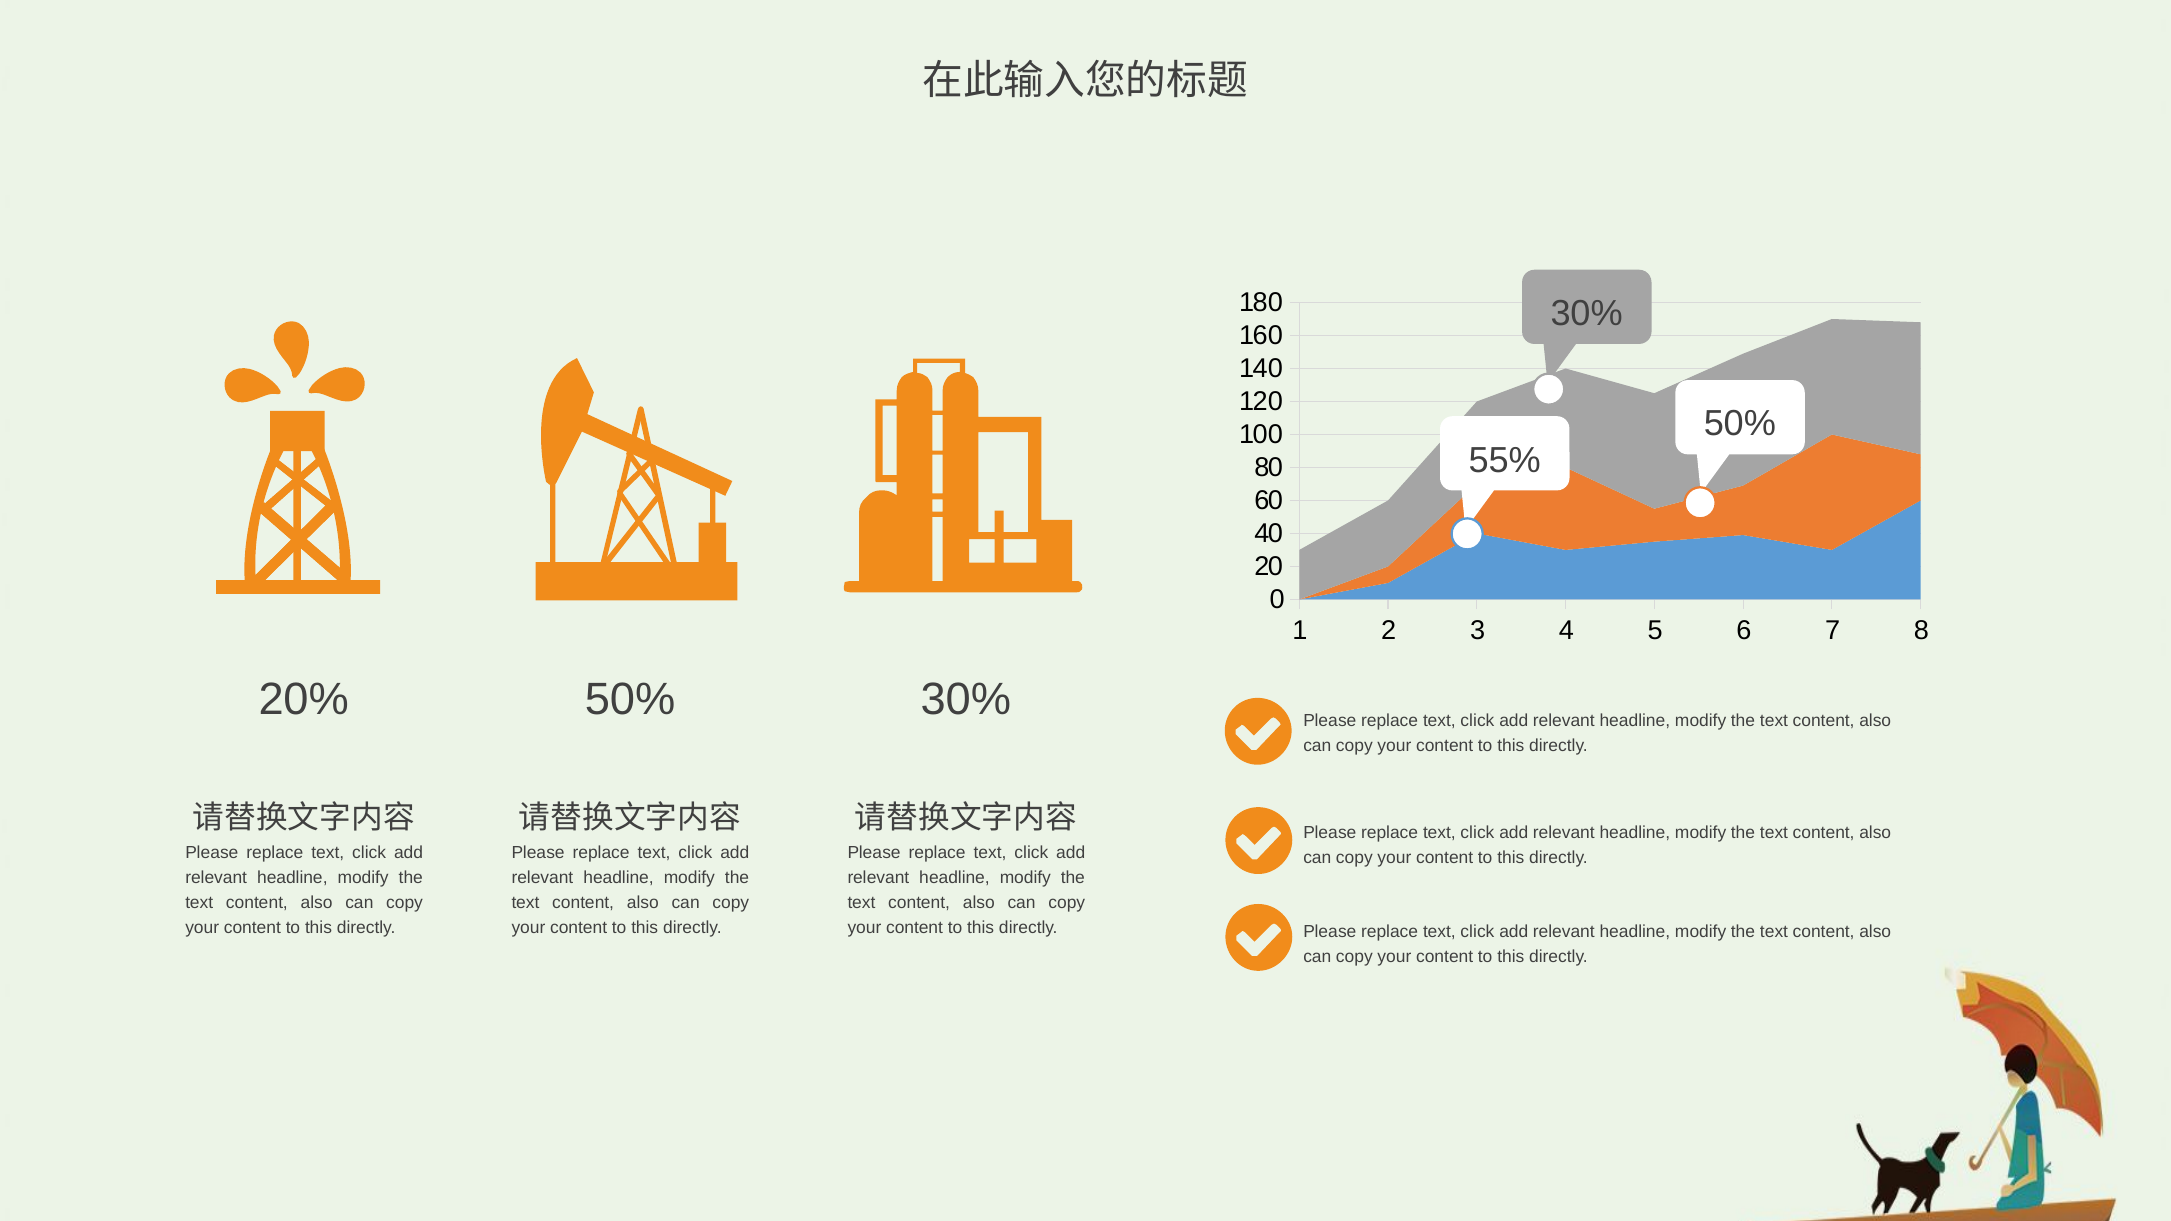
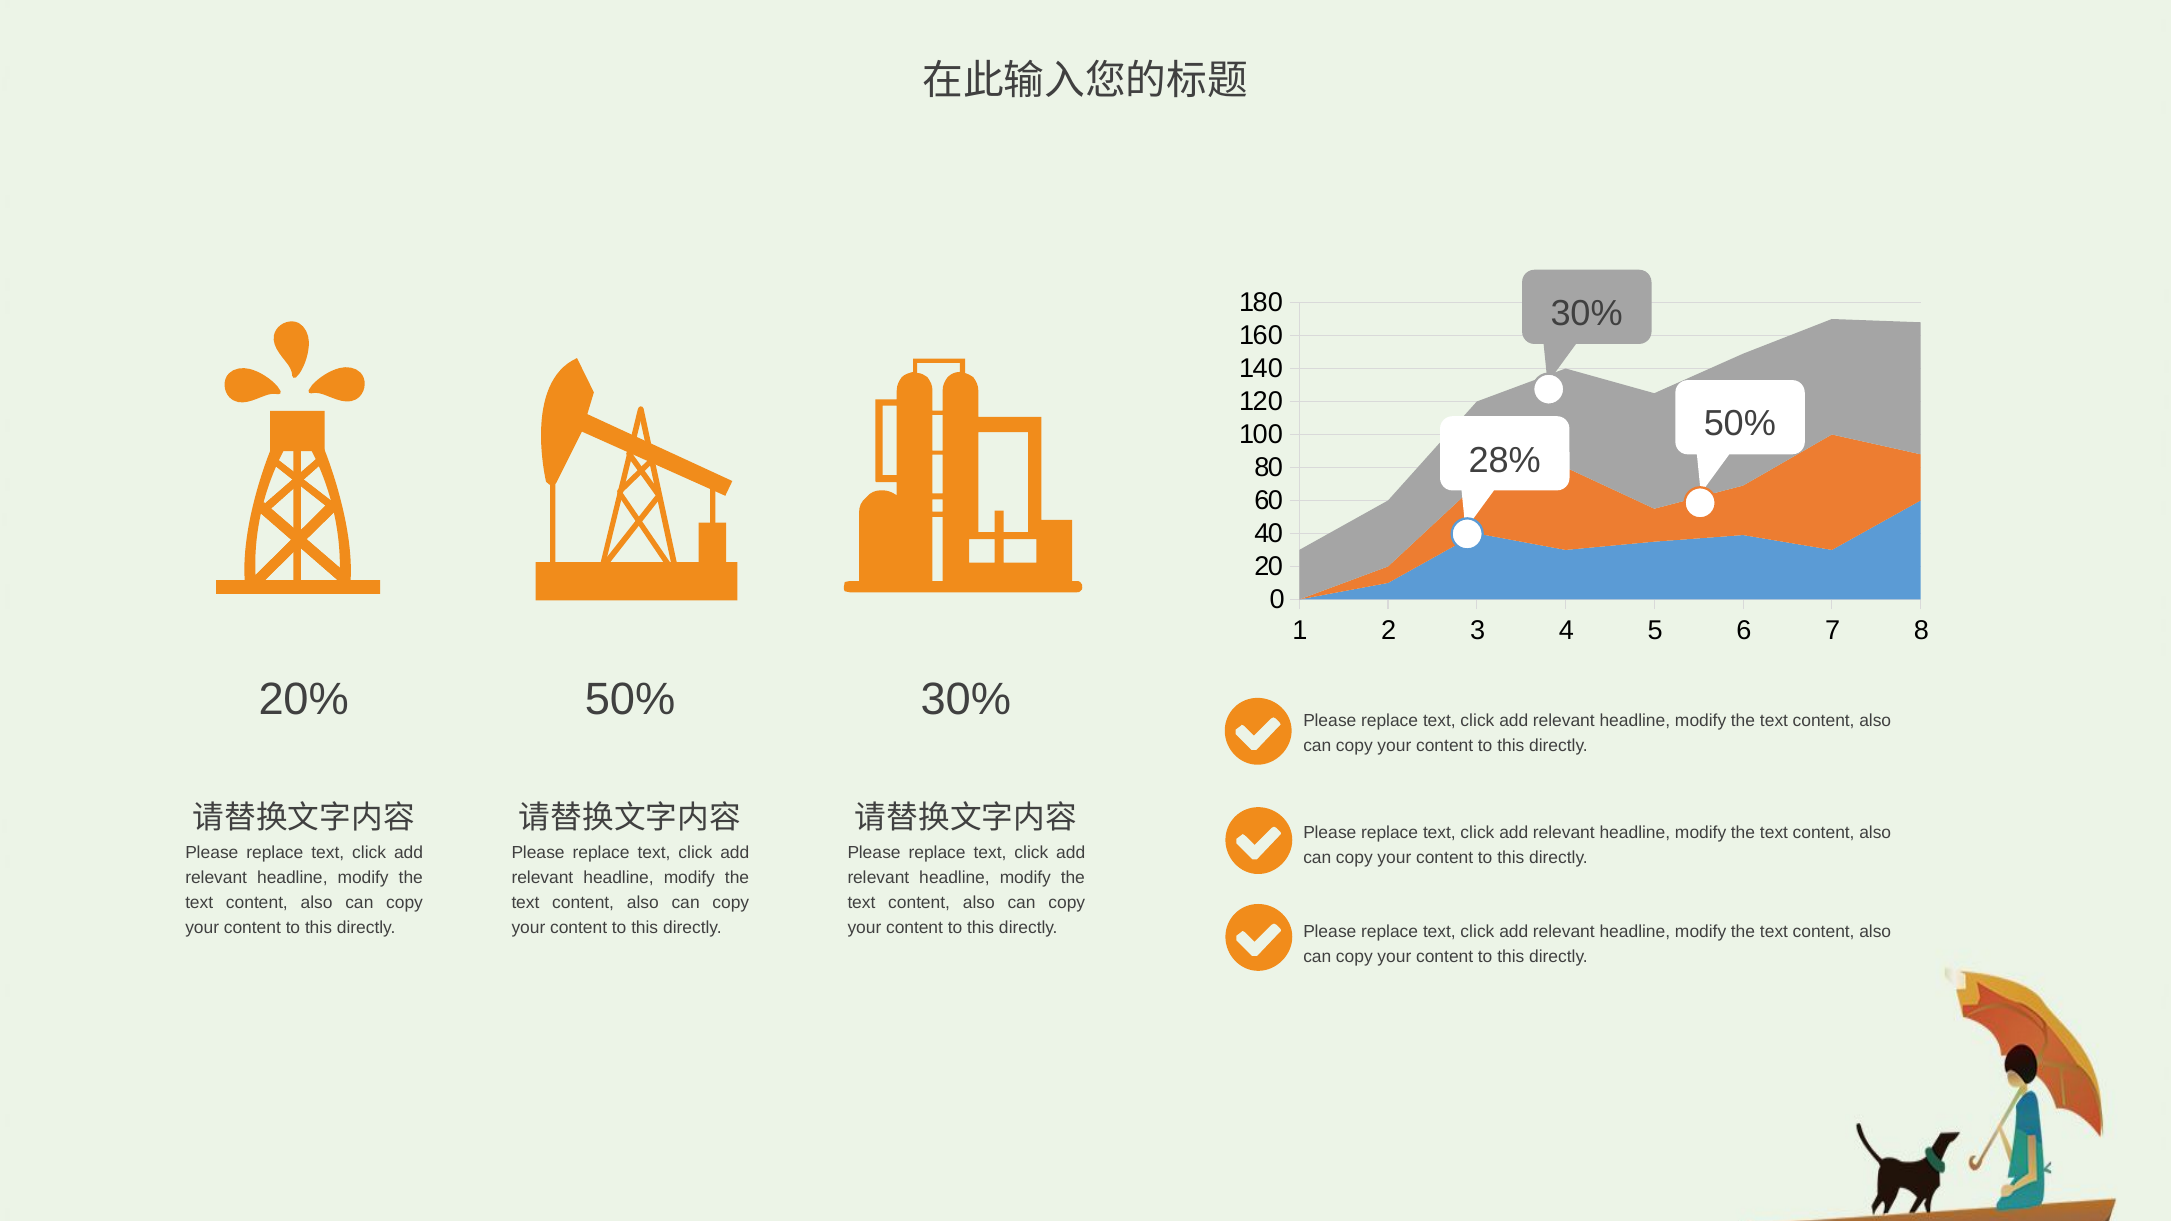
55%: 55% -> 28% (1505, 460)
